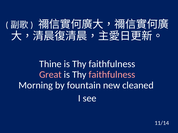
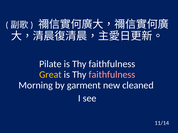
Thine: Thine -> Pilate (50, 64)
Great colour: pink -> yellow (50, 75)
fountain: fountain -> garment (84, 86)
